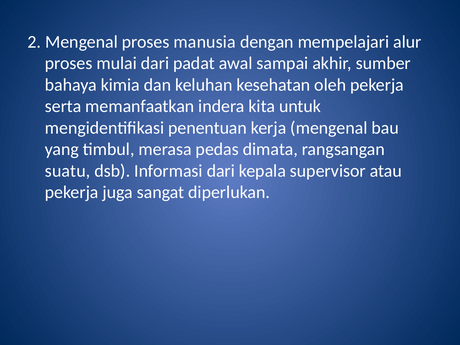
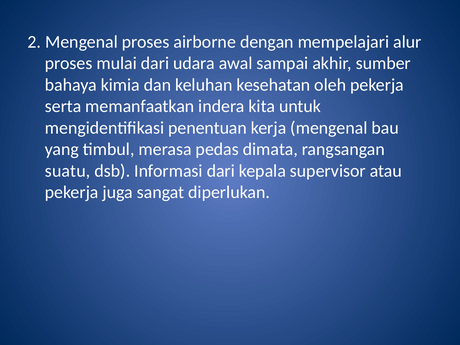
manusia: manusia -> airborne (205, 42)
padat: padat -> udara (194, 63)
